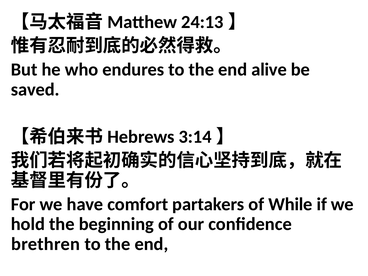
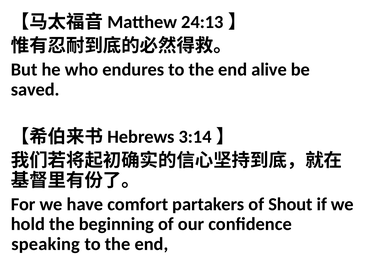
While: While -> Shout (290, 204)
brethren: brethren -> speaking (46, 244)
